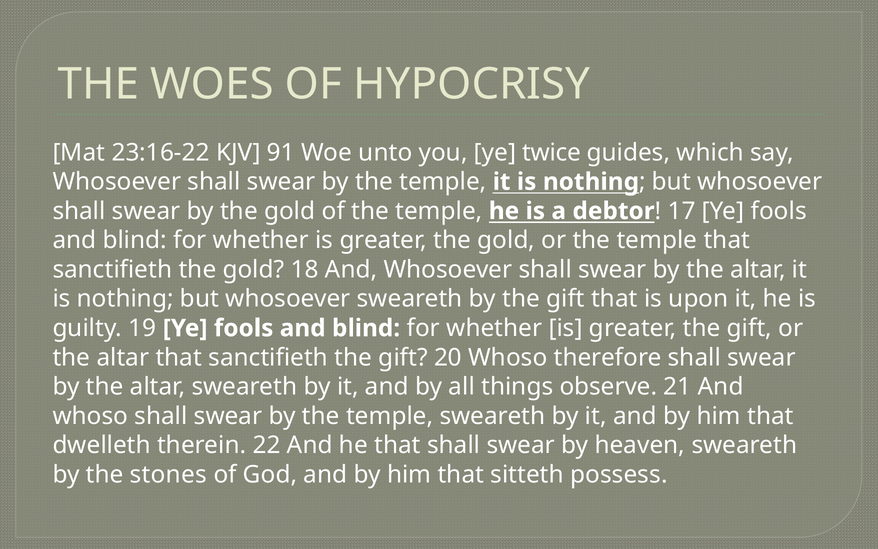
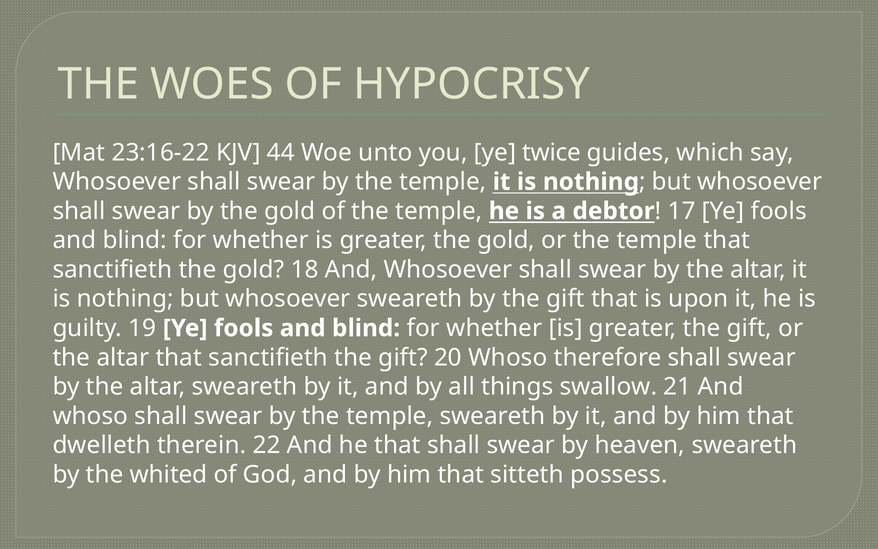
91: 91 -> 44 (281, 152)
observe: observe -> swallow (608, 387)
stones: stones -> whited (169, 474)
